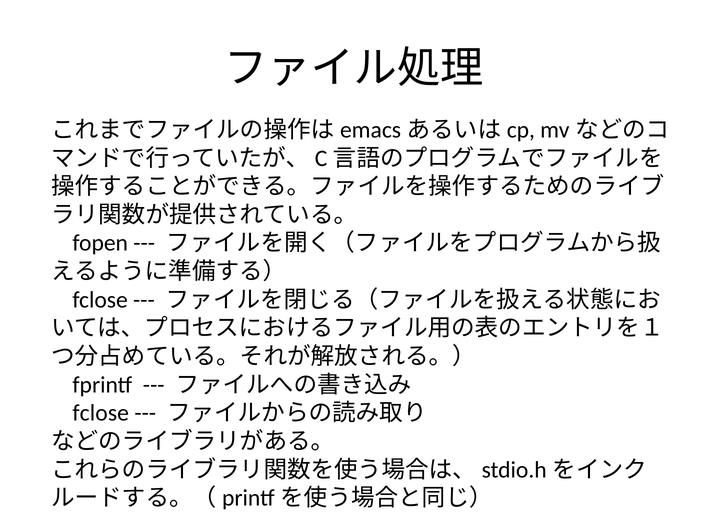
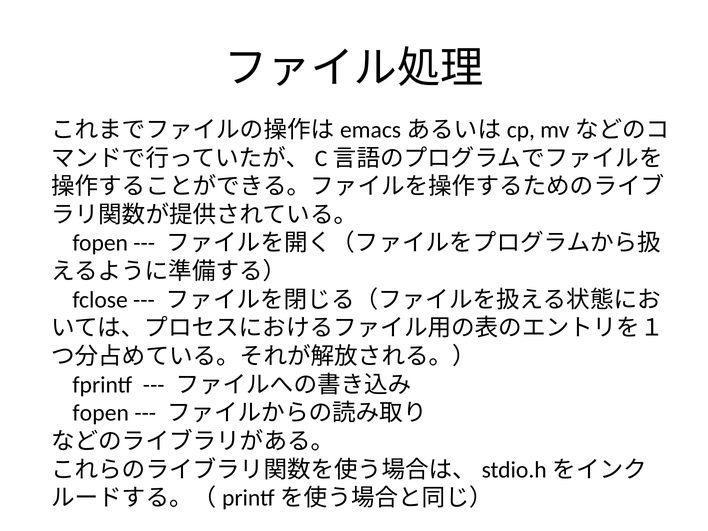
fclose: fclose -> fopen (101, 413)
